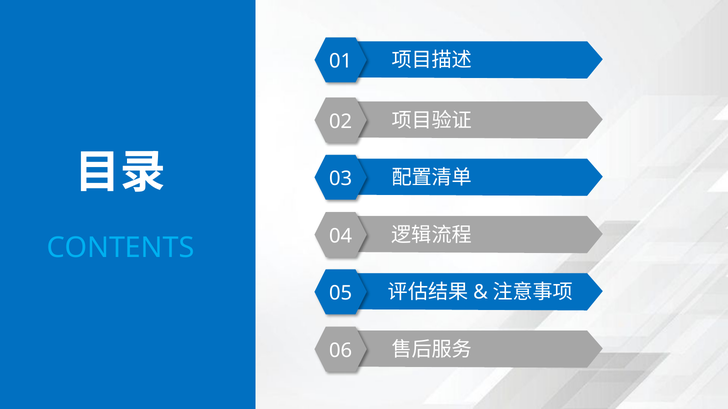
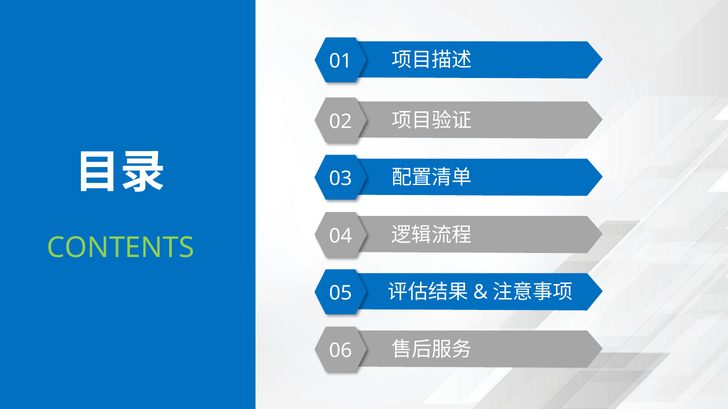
CONTENTS colour: light blue -> light green (121, 248)
